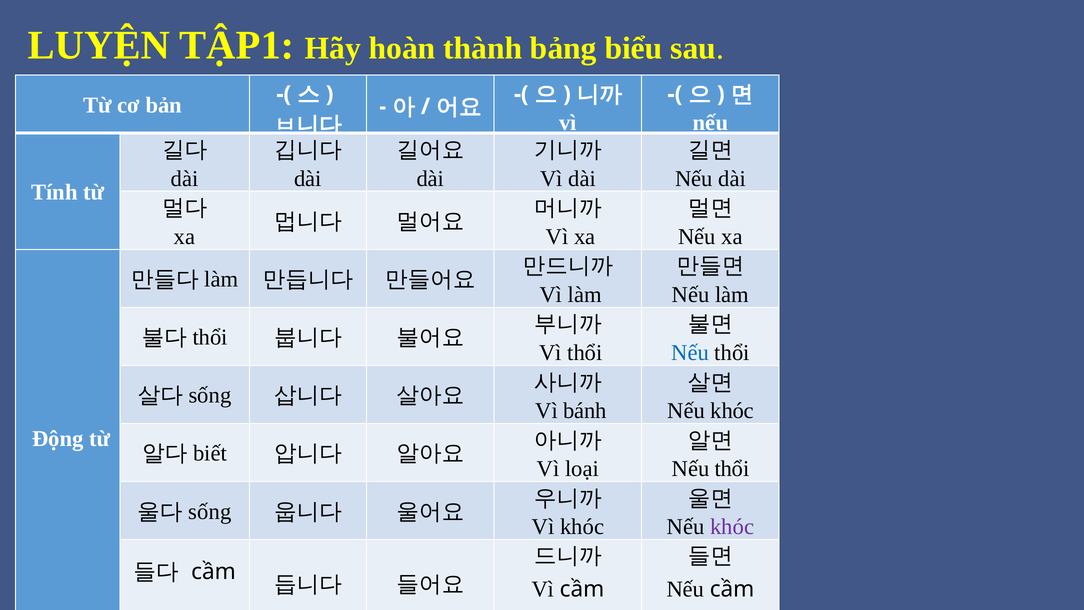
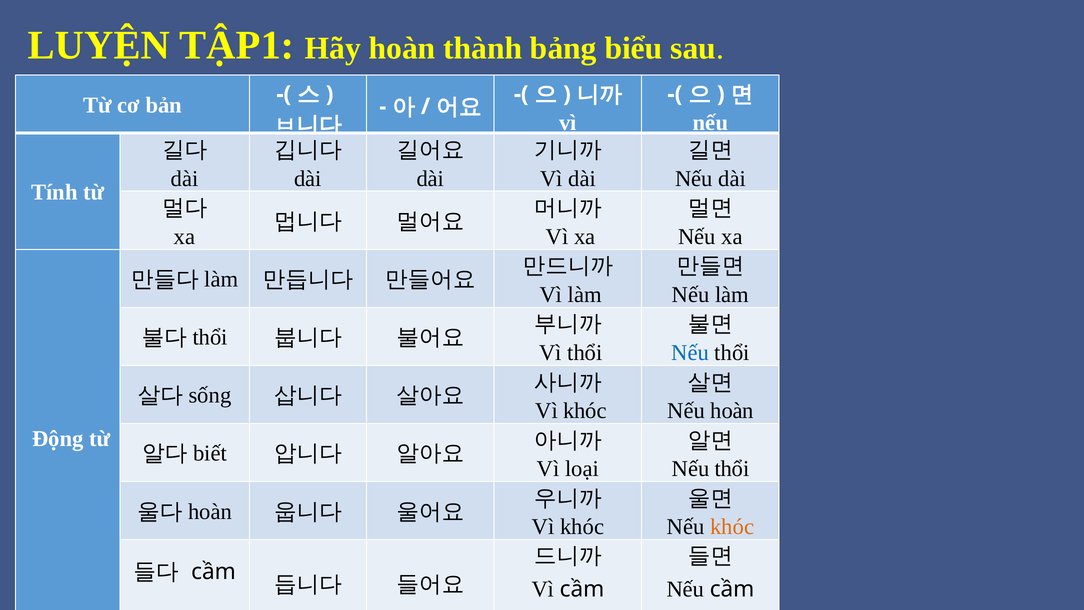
bánh: bánh -> khóc (585, 411)
khóc: khóc -> hoàn (732, 411)
sống: sống -> hoàn (210, 511)
khóc colour: purple -> orange (732, 527)
